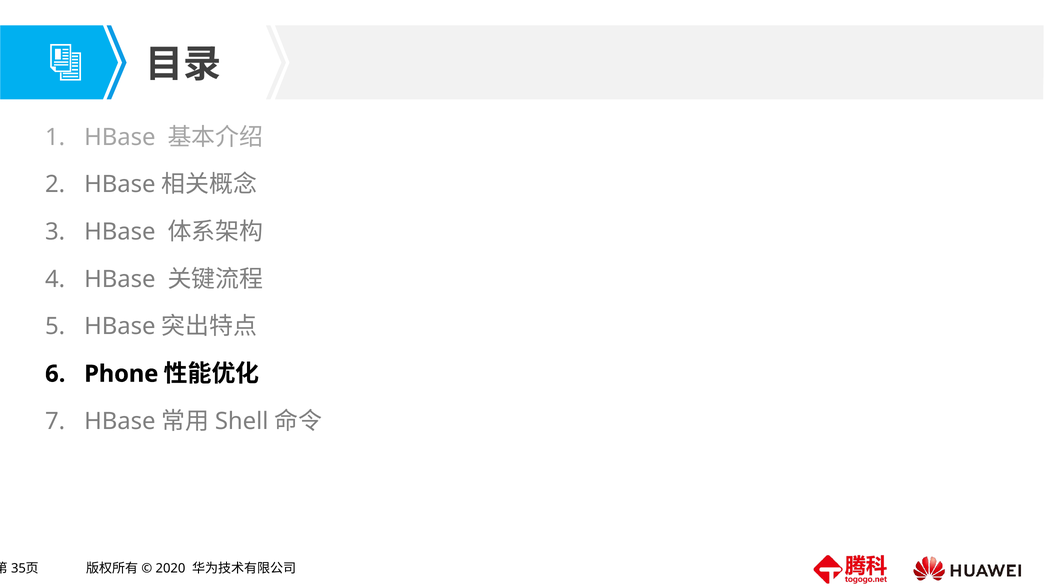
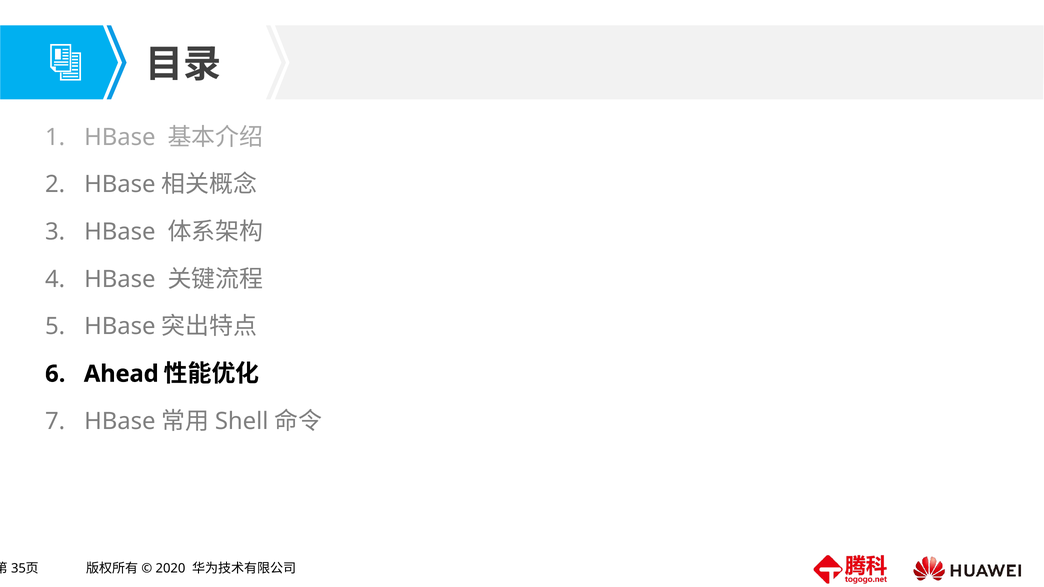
Phone: Phone -> Ahead (121, 374)
